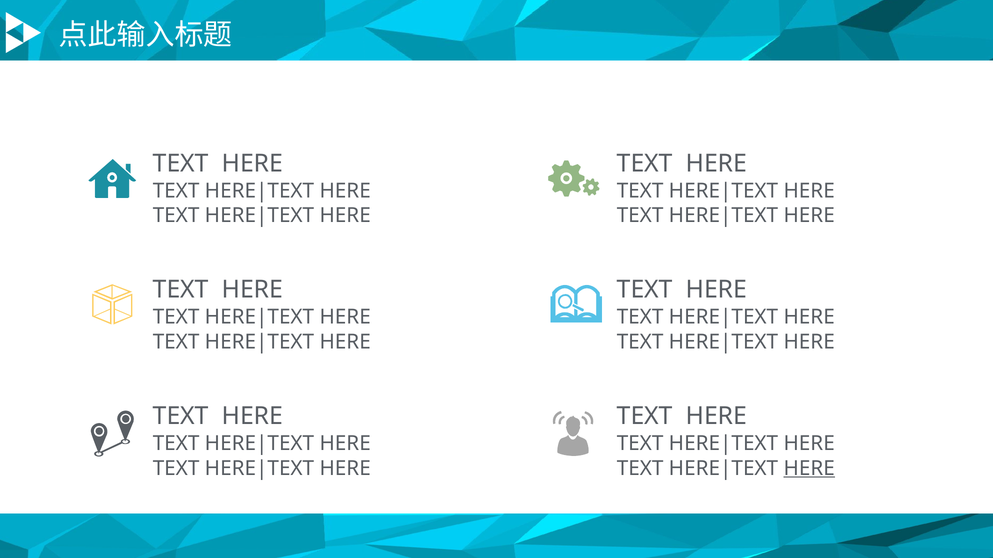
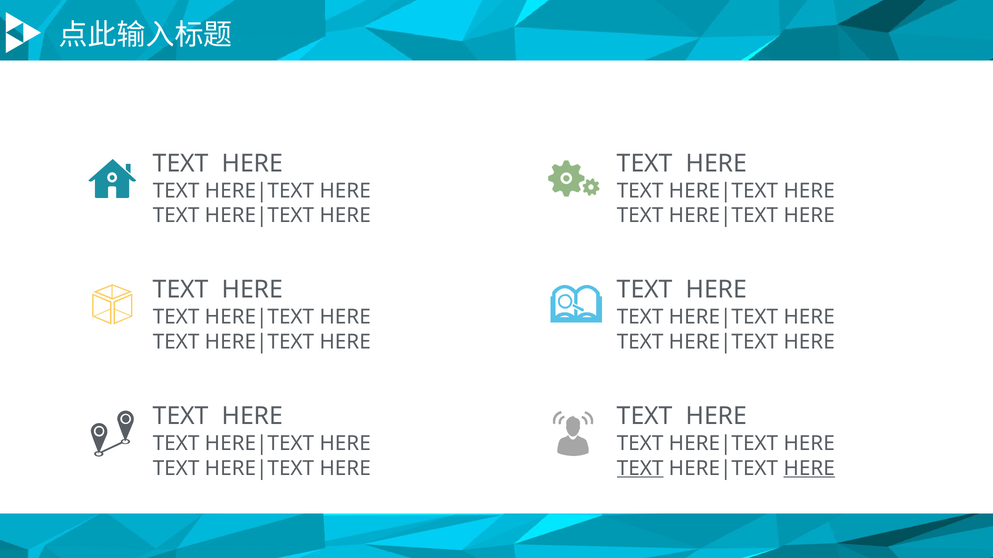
TEXT underline: none -> present (640, 469)
